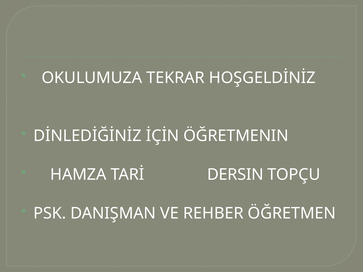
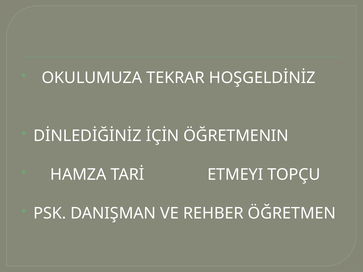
DERSIN: DERSIN -> ETMEYI (235, 175)
